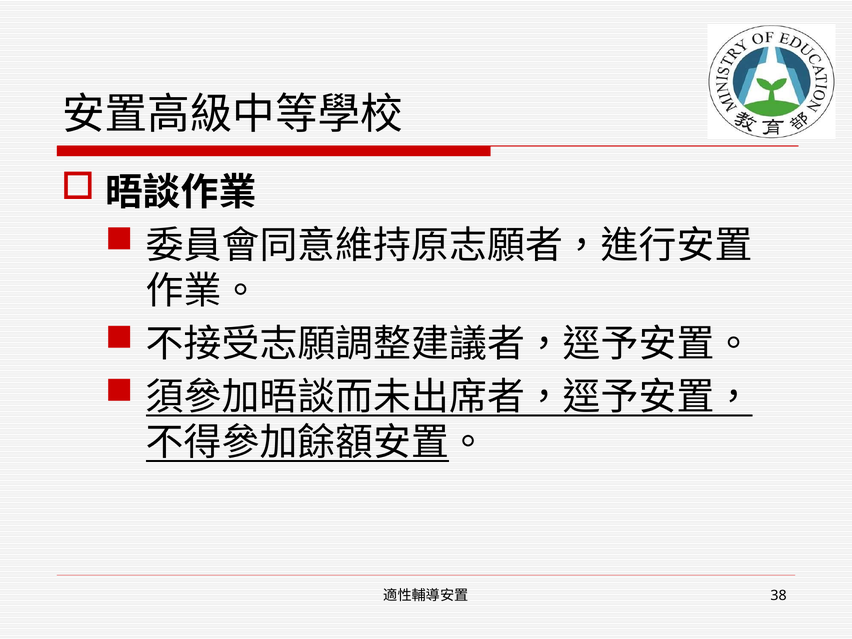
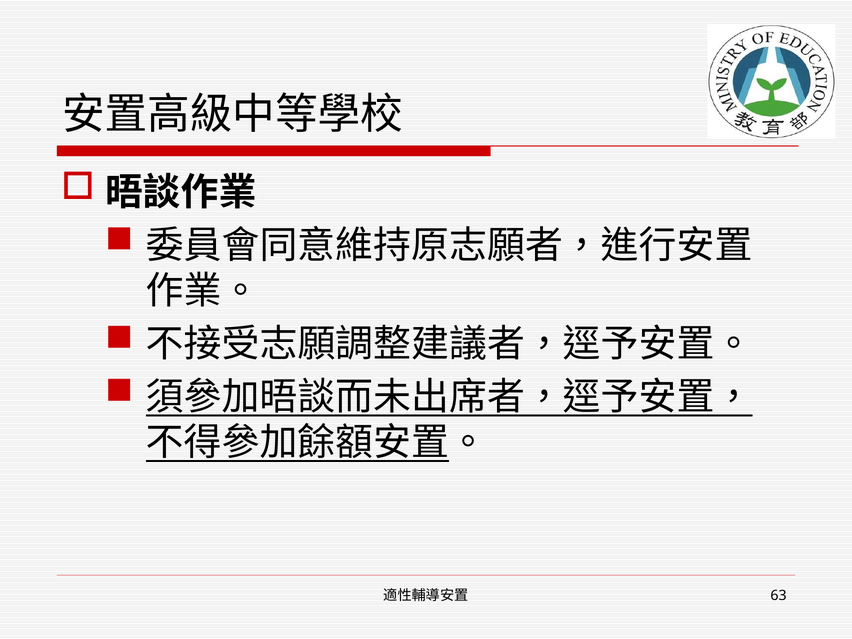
38: 38 -> 63 (779, 596)
